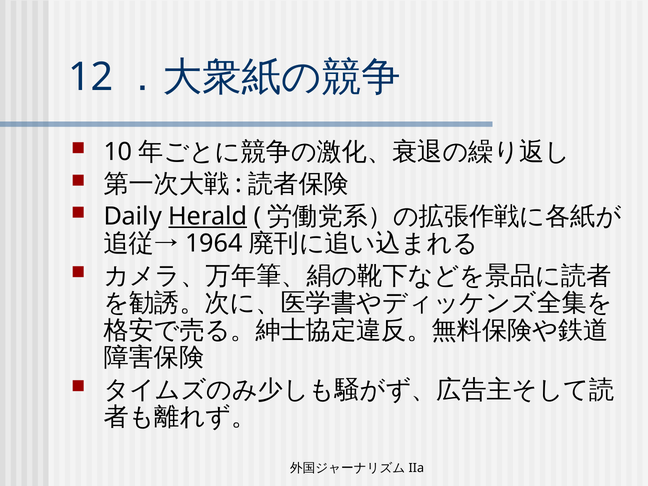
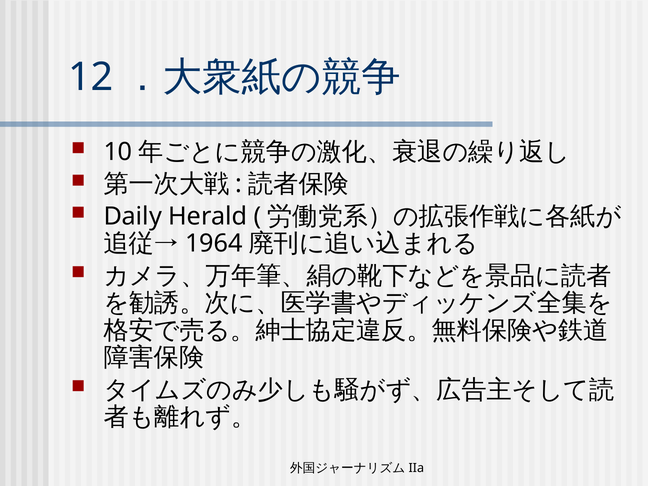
Herald underline: present -> none (208, 216)
